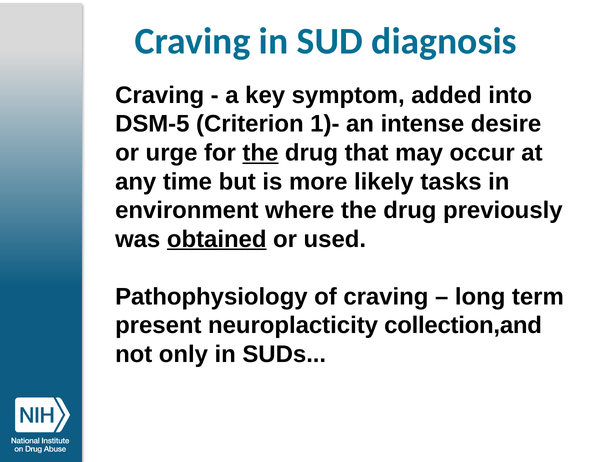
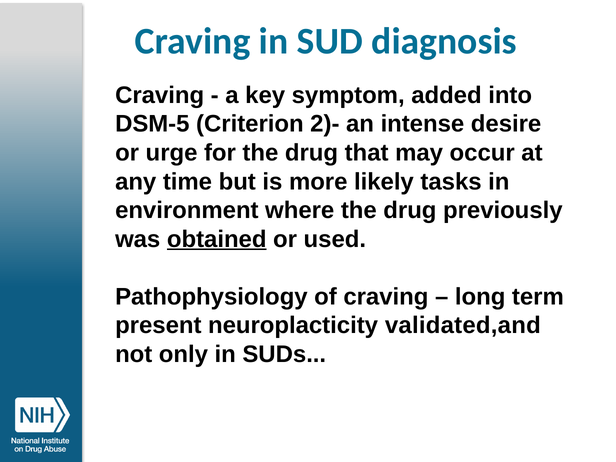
1)-: 1)- -> 2)- (325, 124)
the underline: present -> none (260, 153)
collection,and: collection,and -> validated,and (463, 325)
